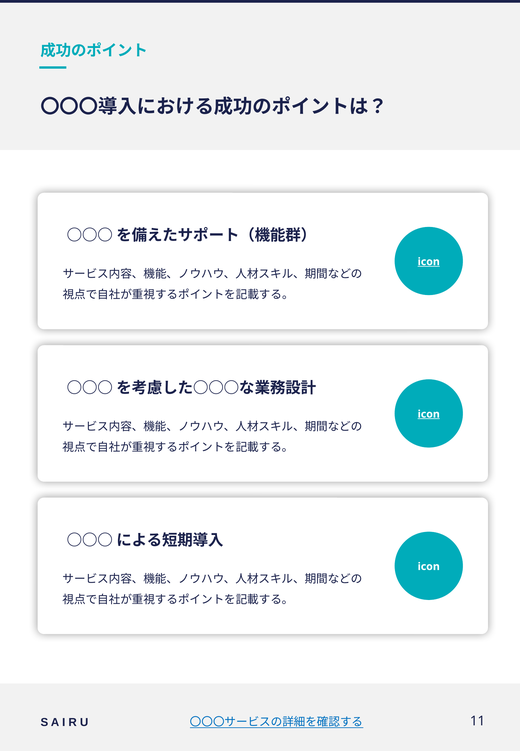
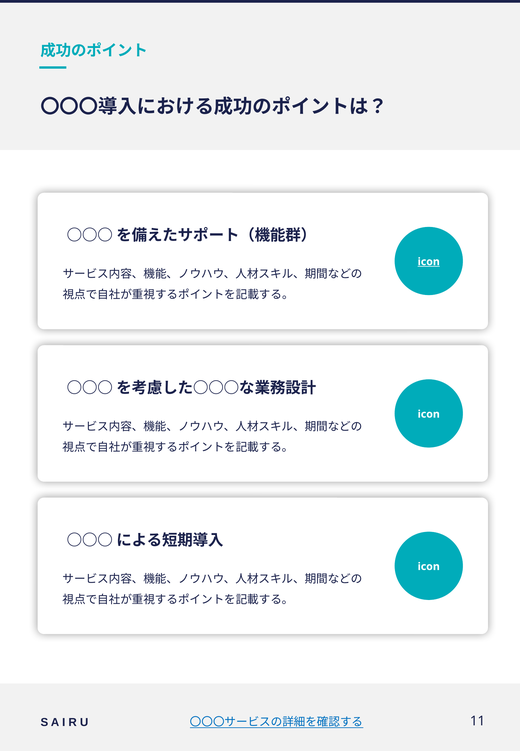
icon underline: present -> none (429, 414)
